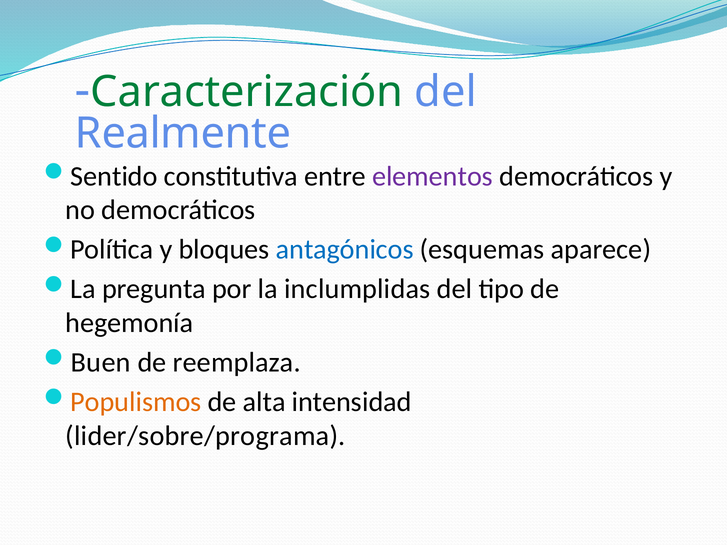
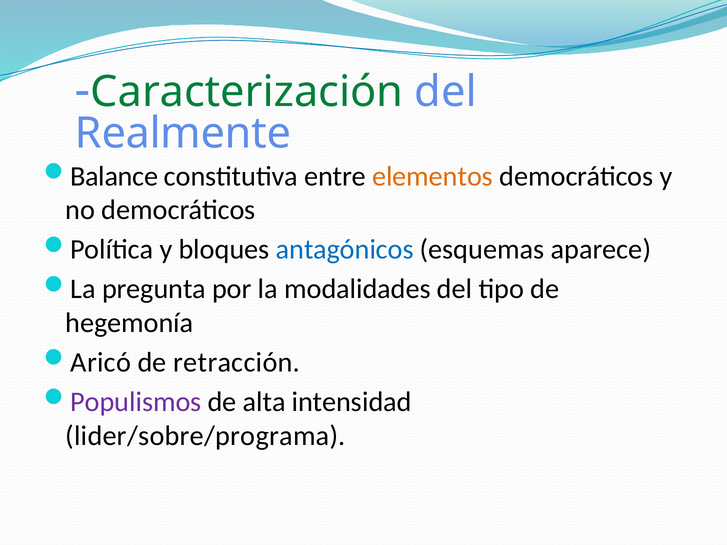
Sentido: Sentido -> Balance (114, 176)
elementos colour: purple -> orange (432, 176)
inclumplidas: inclumplidas -> modalidades (357, 289)
Buen: Buen -> Aricó (101, 363)
reemplaza: reemplaza -> retracción (237, 363)
Populismos colour: orange -> purple (136, 402)
